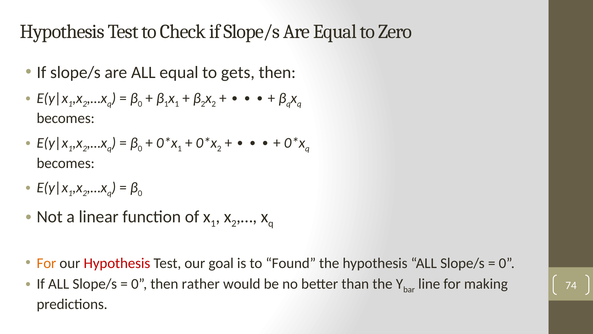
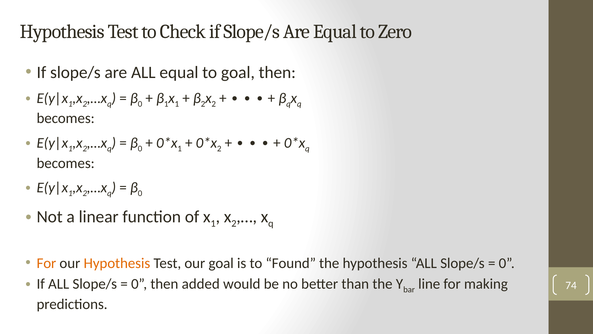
to gets: gets -> goal (238, 72)
Hypothesis colour: red -> orange (117, 263)
rather: rather -> added (201, 284)
